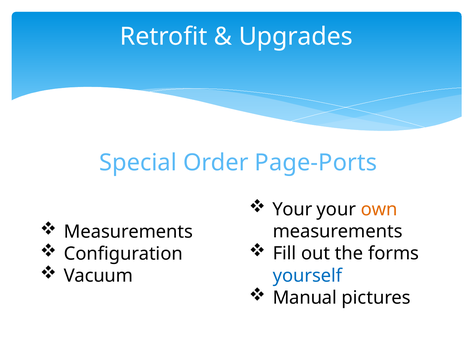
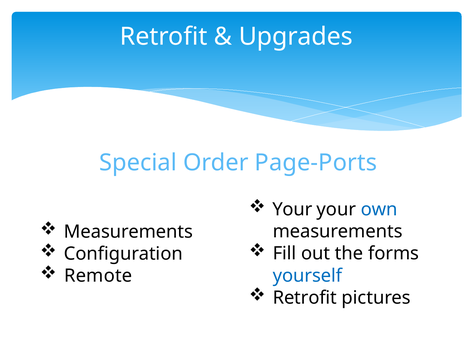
own colour: orange -> blue (379, 209)
Vacuum: Vacuum -> Remote (98, 276)
Manual: Manual -> Retrofit (305, 297)
